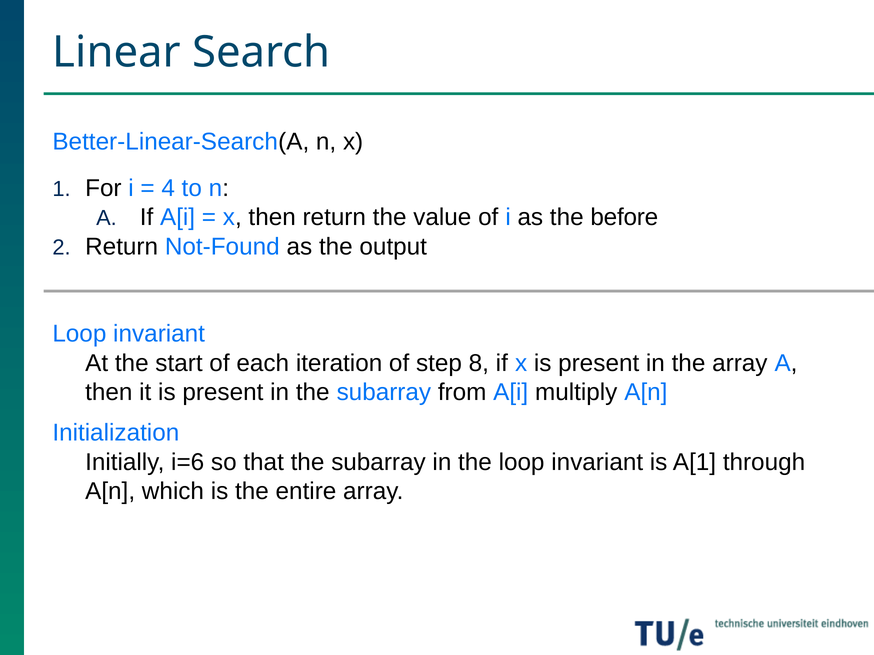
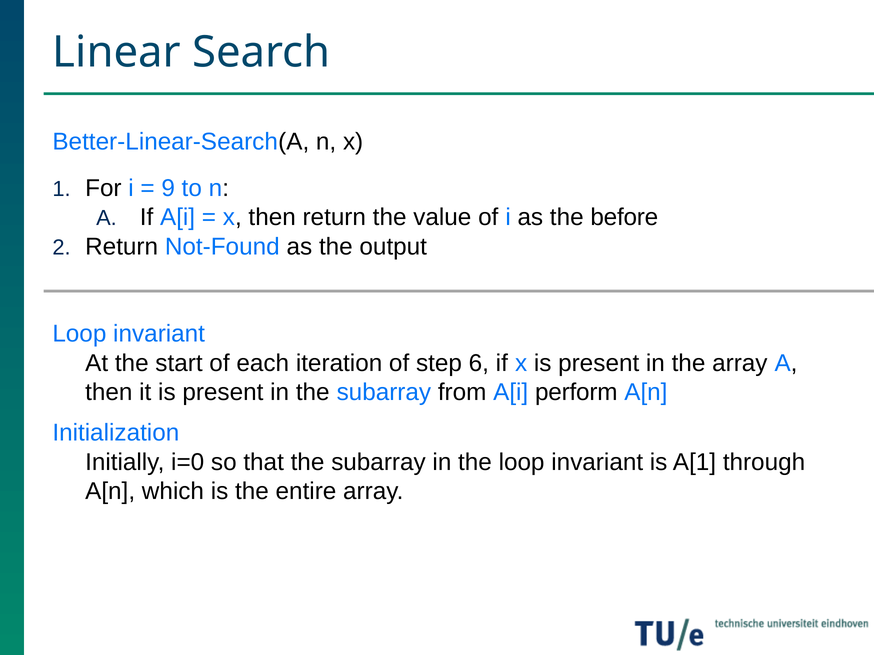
4: 4 -> 9 (168, 188)
8: 8 -> 6 (479, 363)
multiply: multiply -> perform (576, 393)
i=6: i=6 -> i=0 (188, 462)
